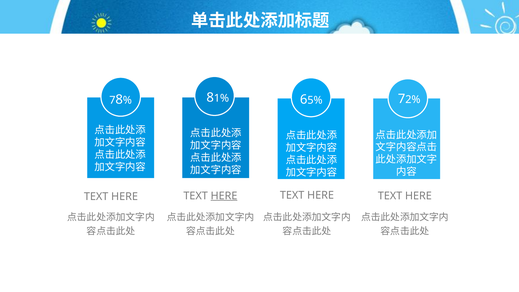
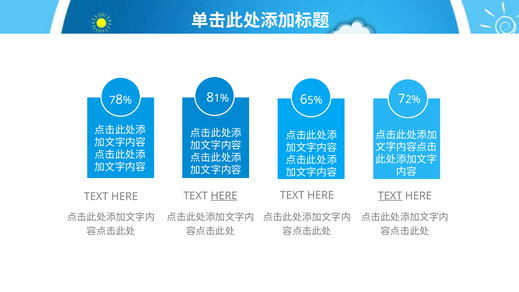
TEXT underline: none -> present (390, 196)
